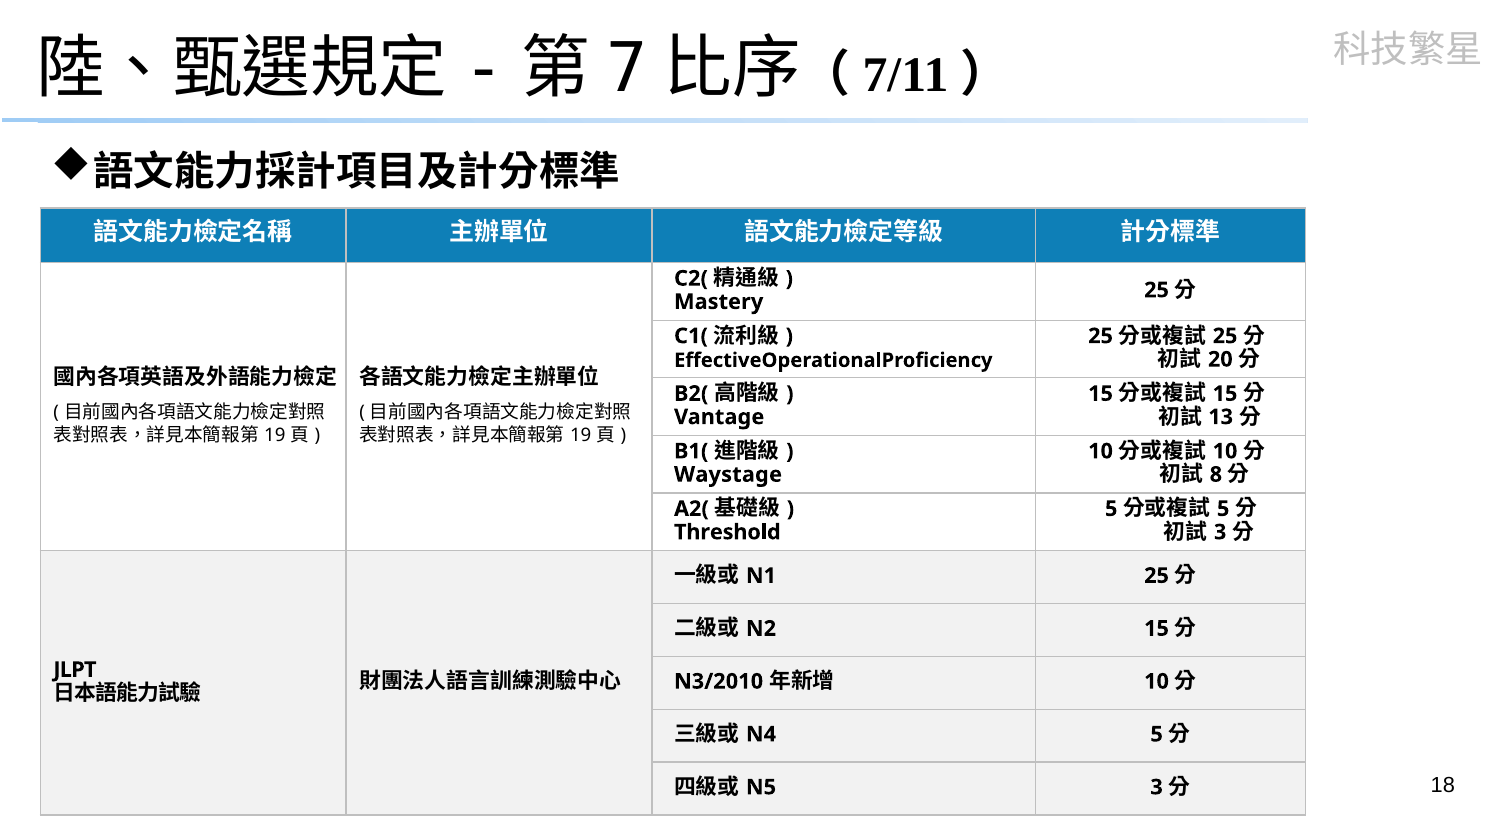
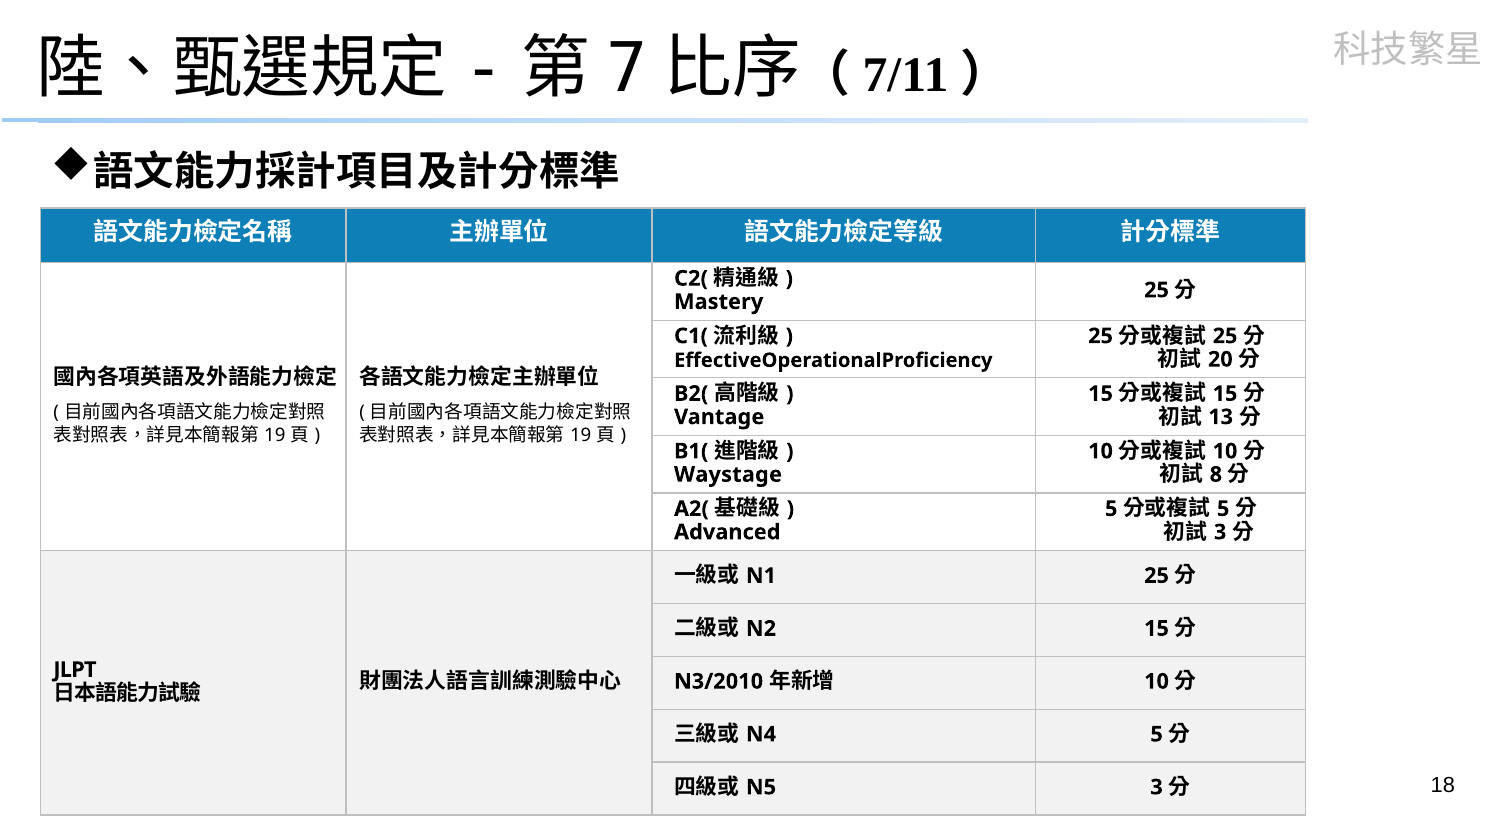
Threshold: Threshold -> Advanced (727, 532)
